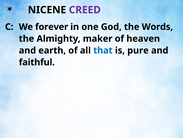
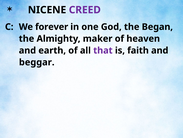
Words: Words -> Began (157, 27)
that colour: blue -> purple (103, 50)
pure: pure -> faith (138, 50)
faithful: faithful -> beggar (37, 62)
